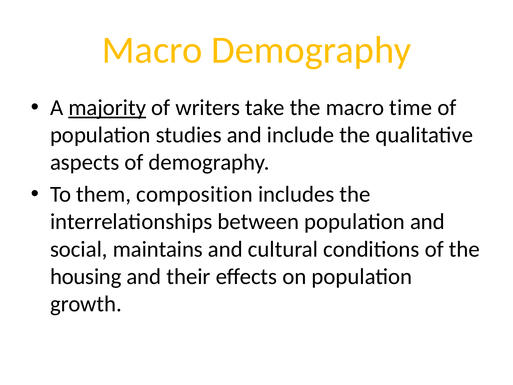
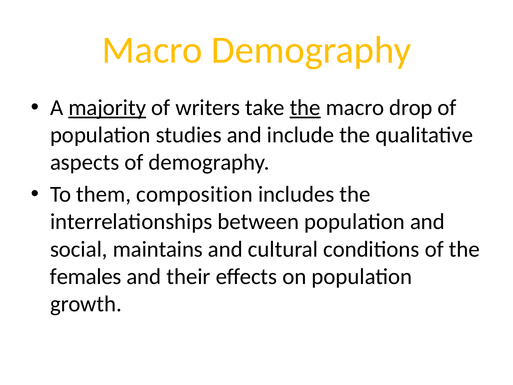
the underline: none -> present (305, 108)
time: time -> drop (411, 108)
housing: housing -> females (86, 276)
